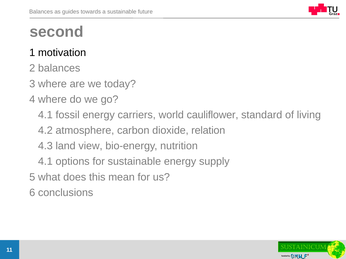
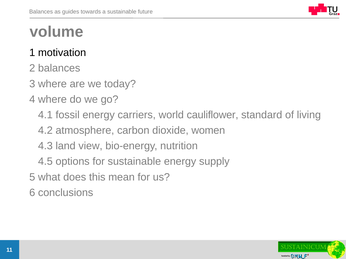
second: second -> volume (56, 32)
relation: relation -> women (208, 131)
4.1: 4.1 -> 4.5 (45, 162)
